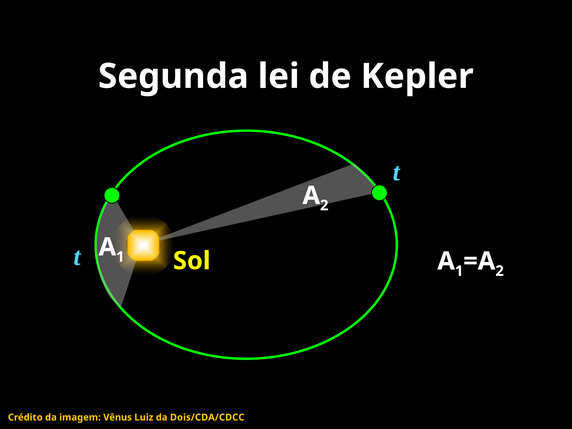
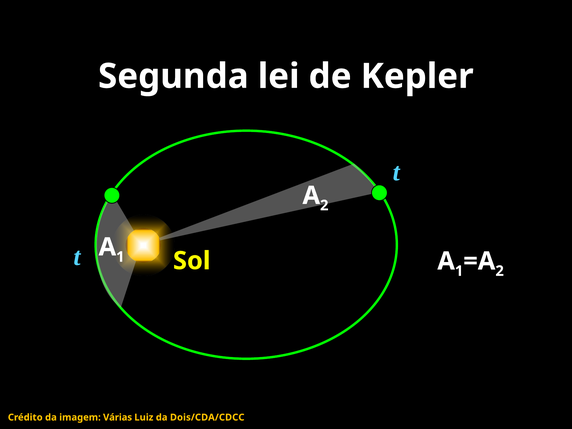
Vênus: Vênus -> Várias (118, 417)
